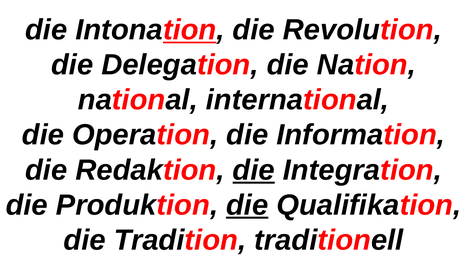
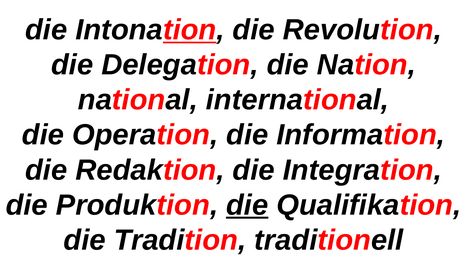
die underline: present -> none (254, 170)
